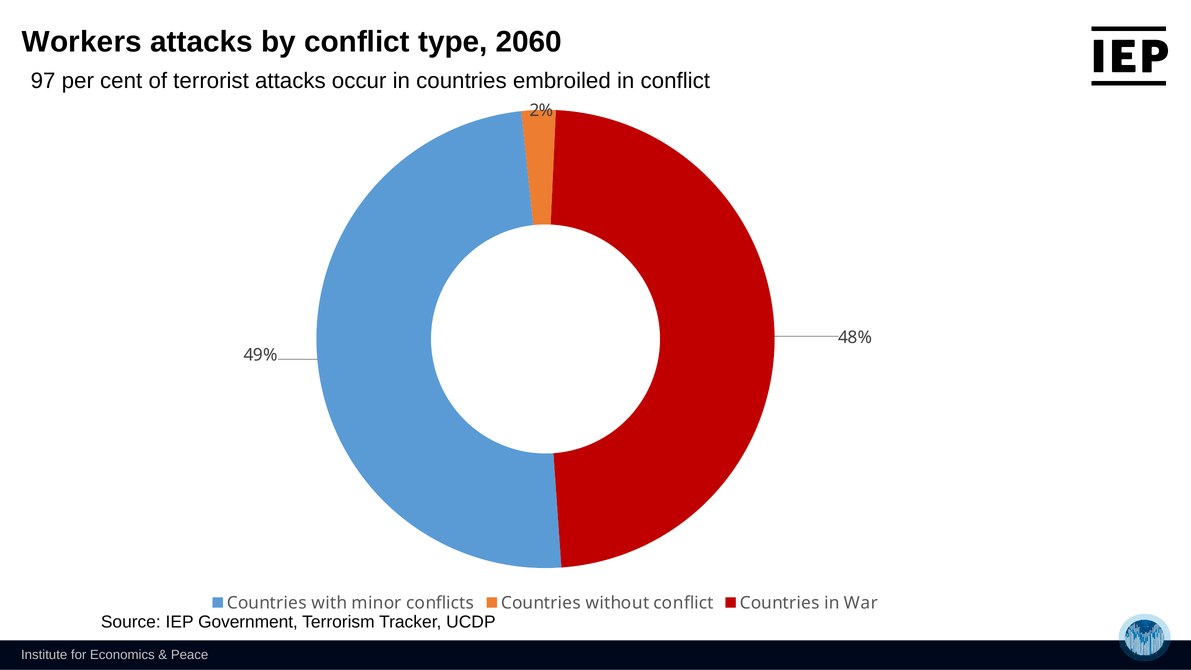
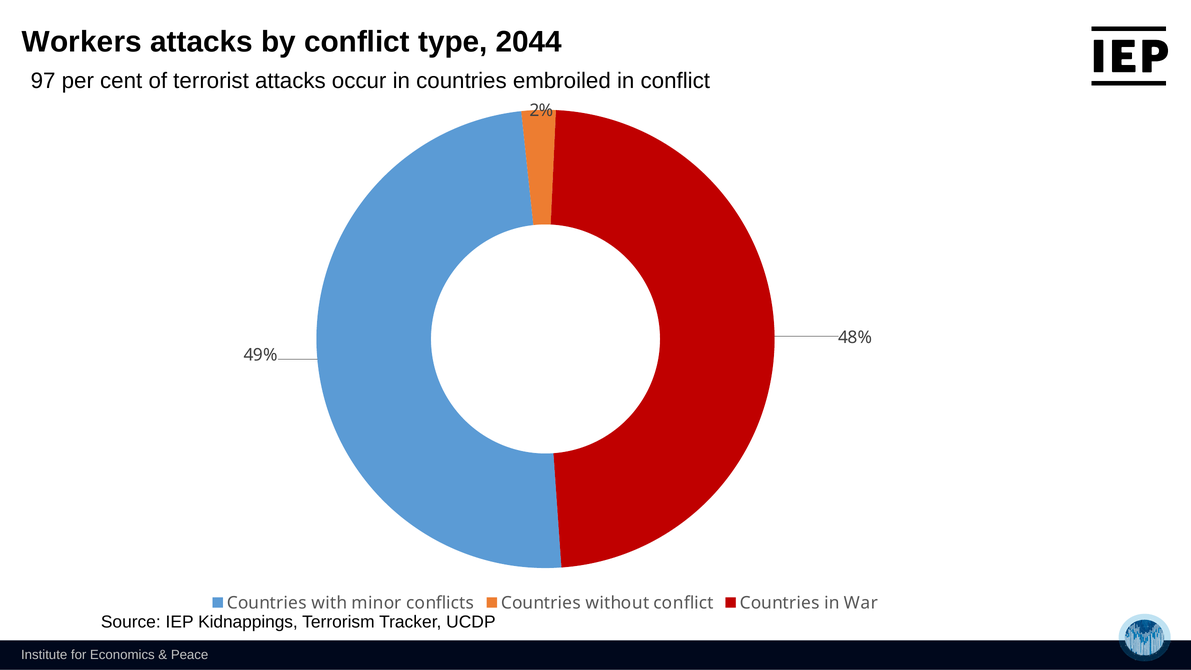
2060: 2060 -> 2044 (529, 42)
Government: Government -> Kidnappings (248, 622)
